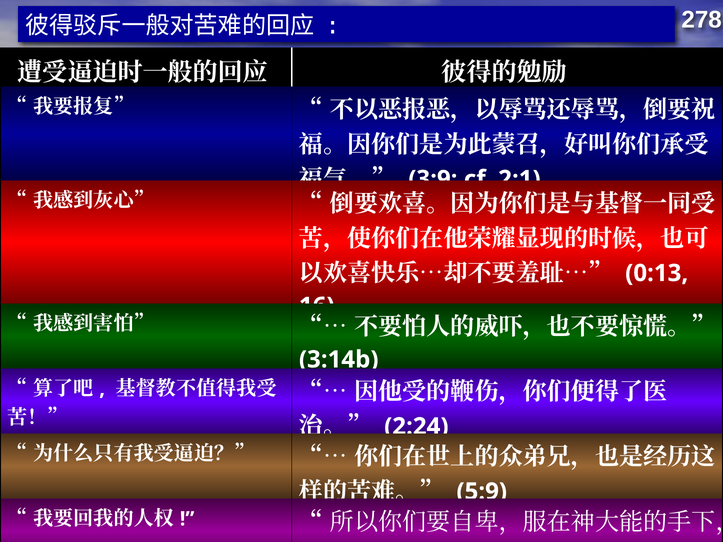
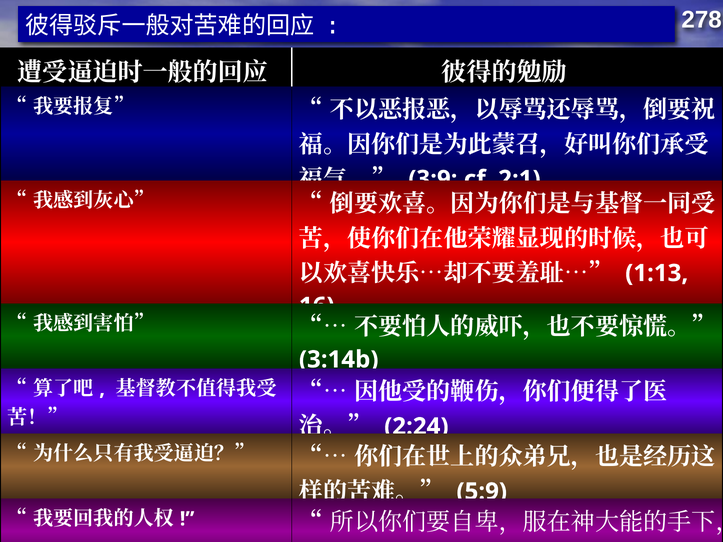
0:13: 0:13 -> 1:13 (657, 273)
